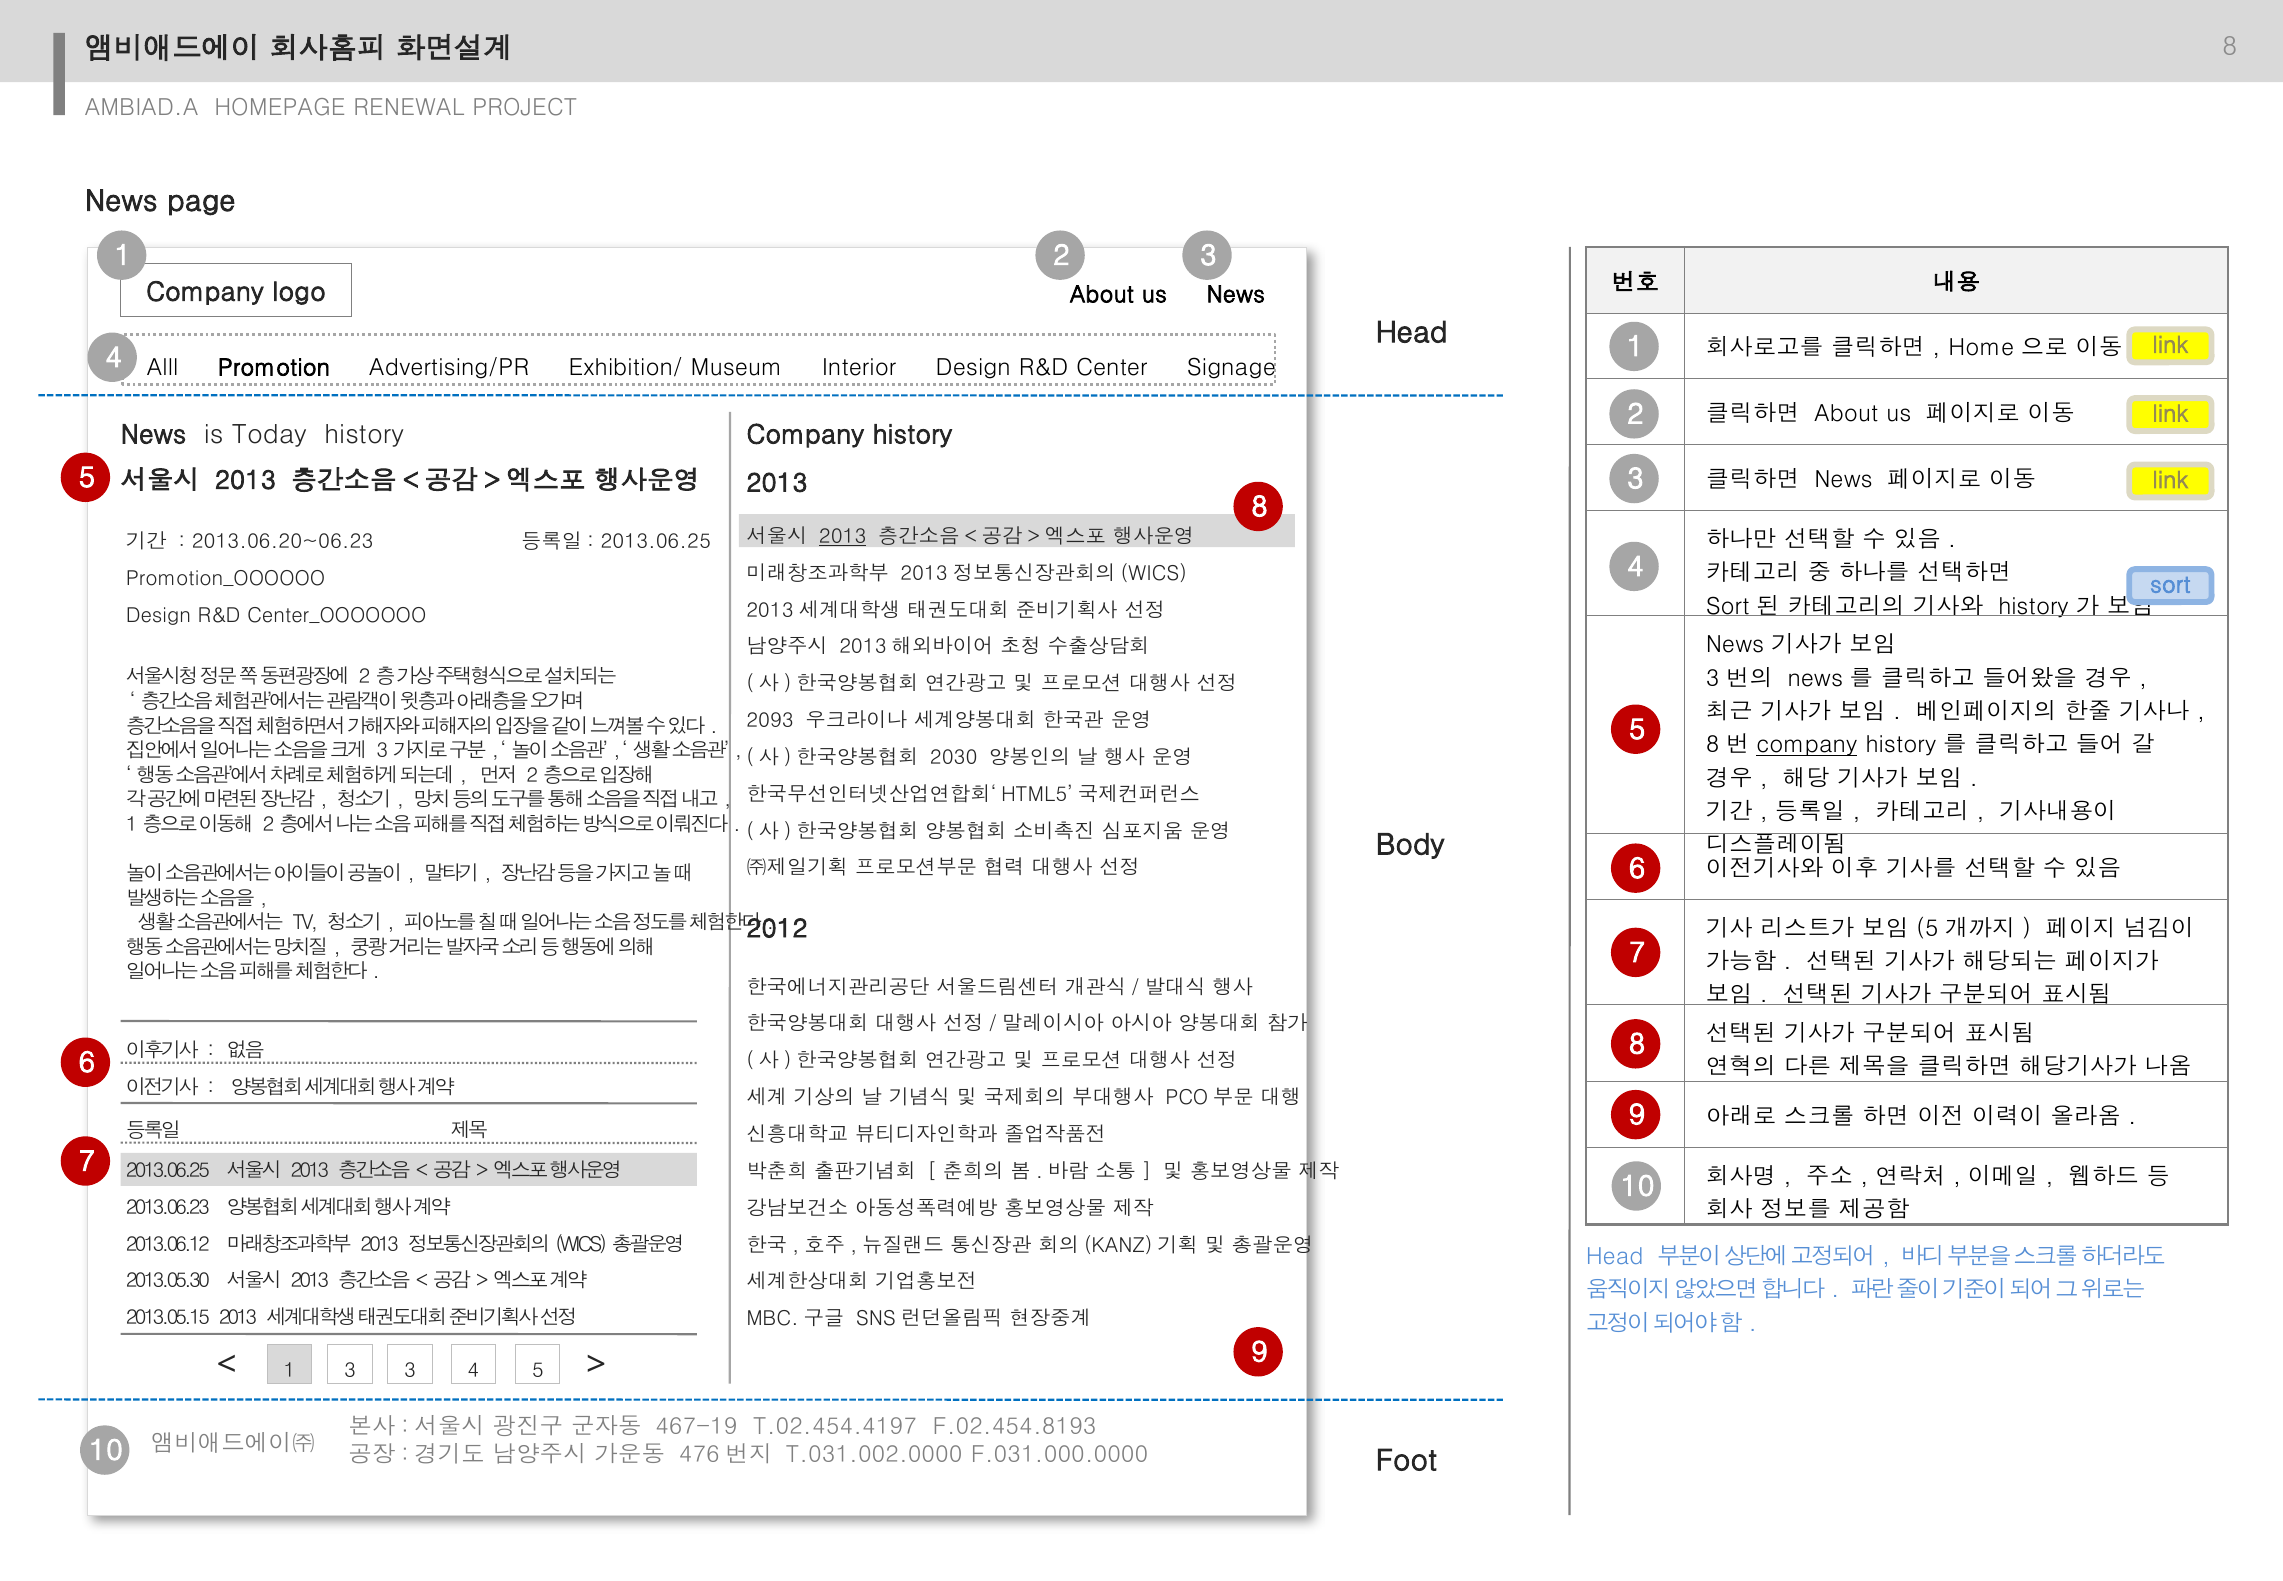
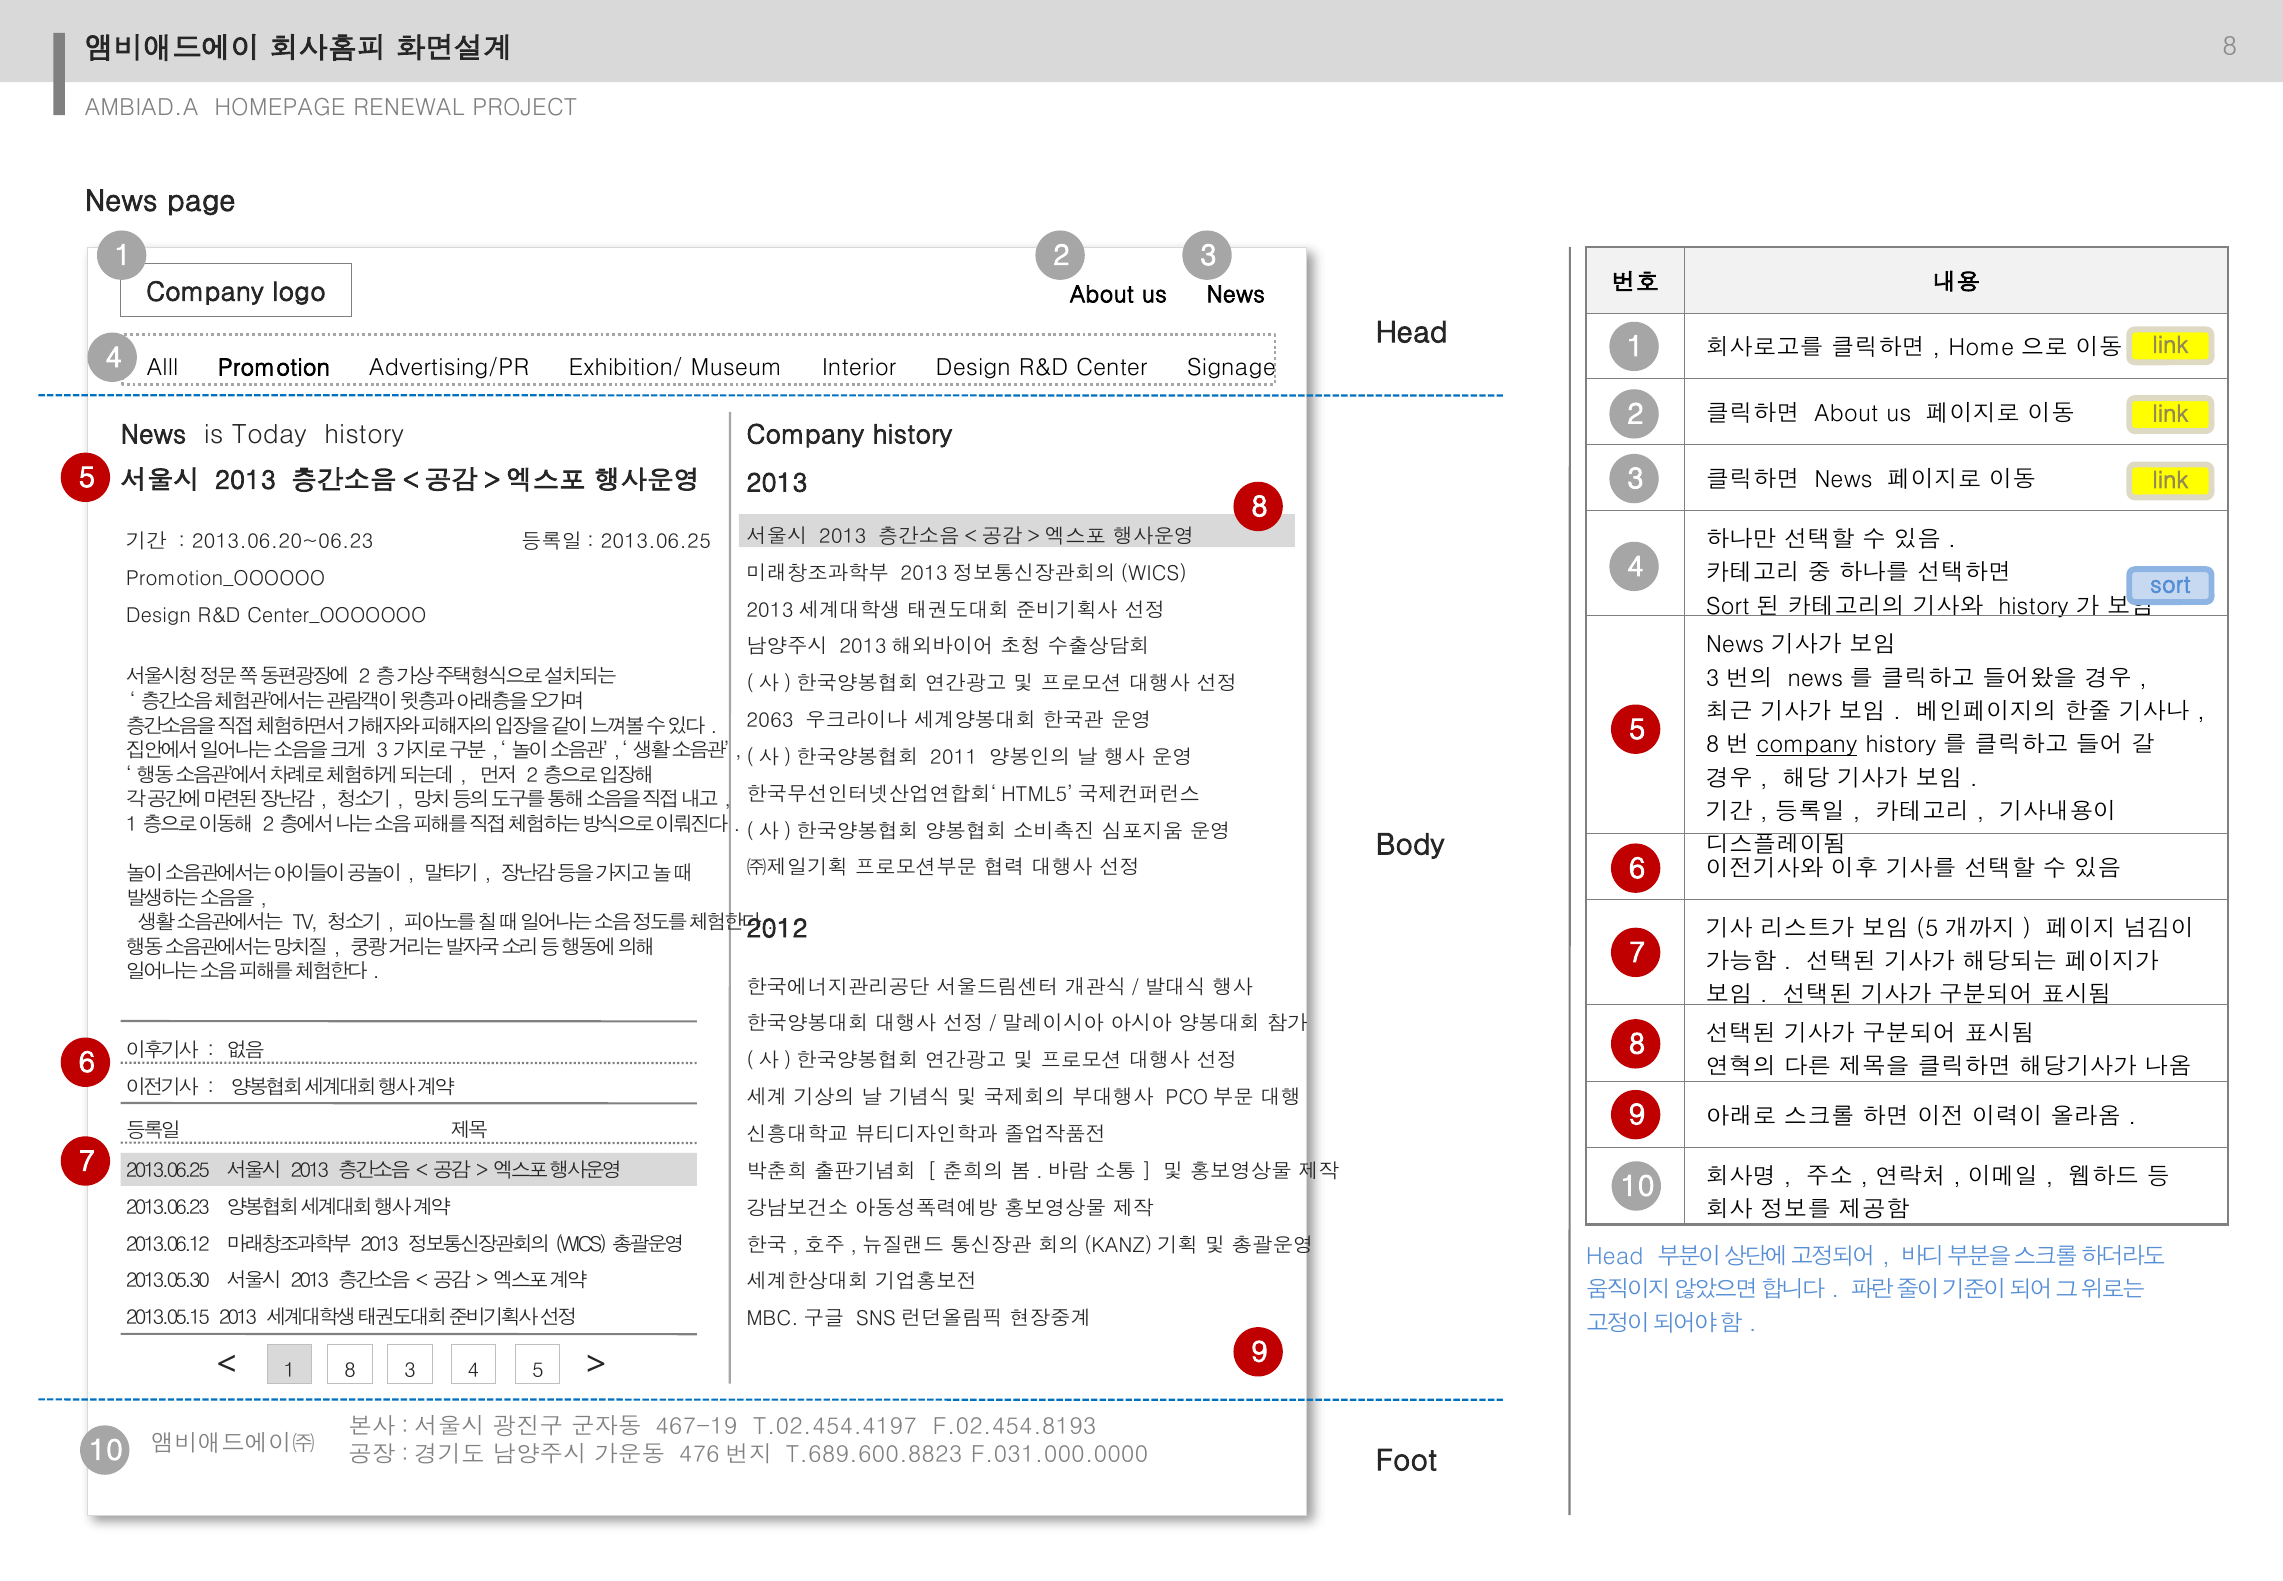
2013 underline: present -> none (843, 536)
2093: 2093 -> 2063 (770, 721)
2030: 2030 -> 2011 (954, 757)
1 3: 3 -> 8 (350, 1370)
T.031.002.0000: T.031.002.0000 -> T.689.600.8823 (874, 1455)
